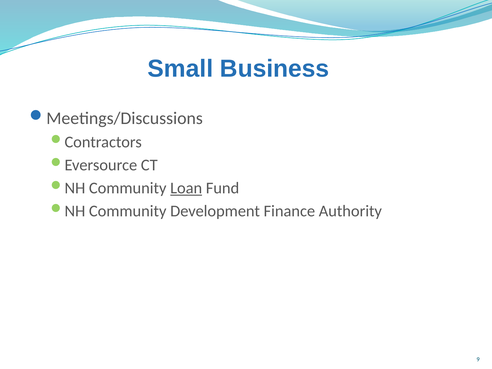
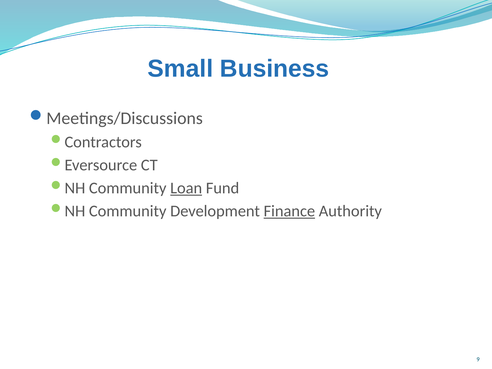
Finance underline: none -> present (289, 211)
